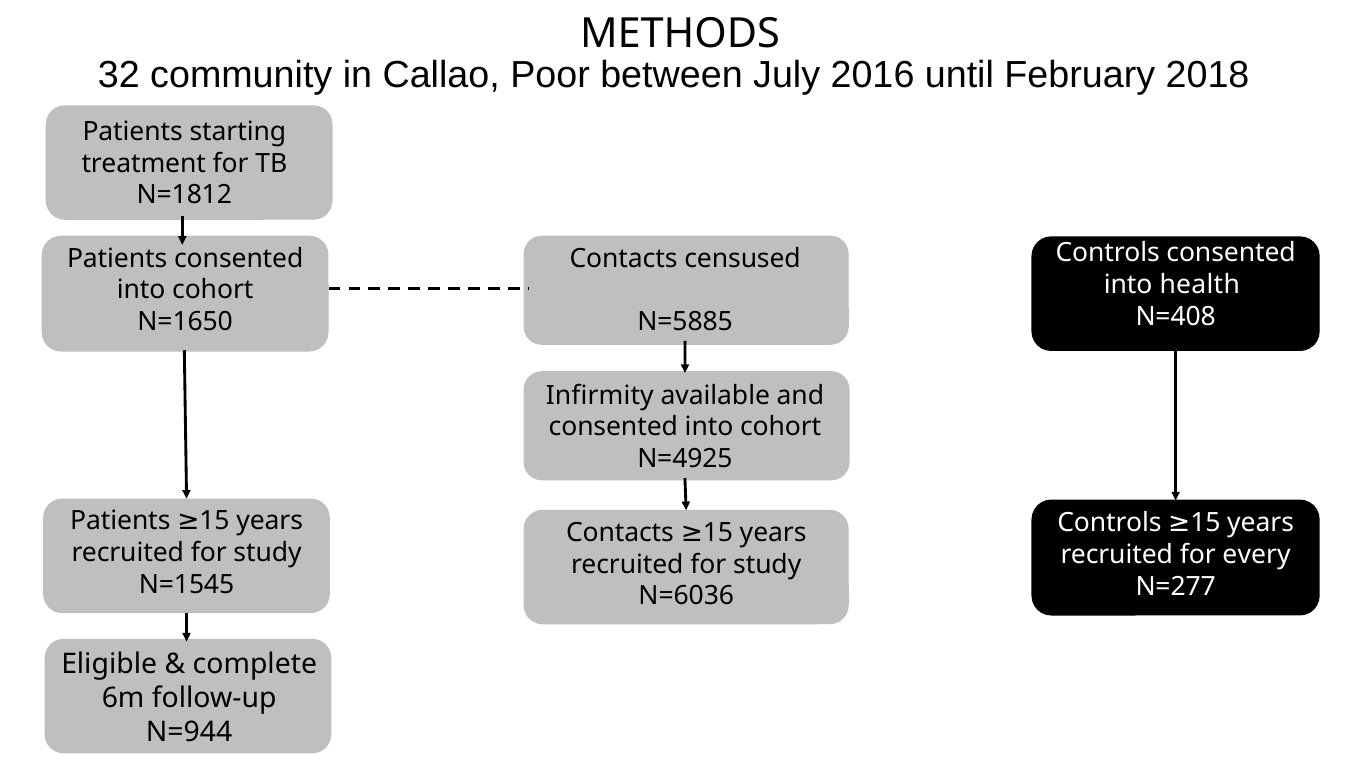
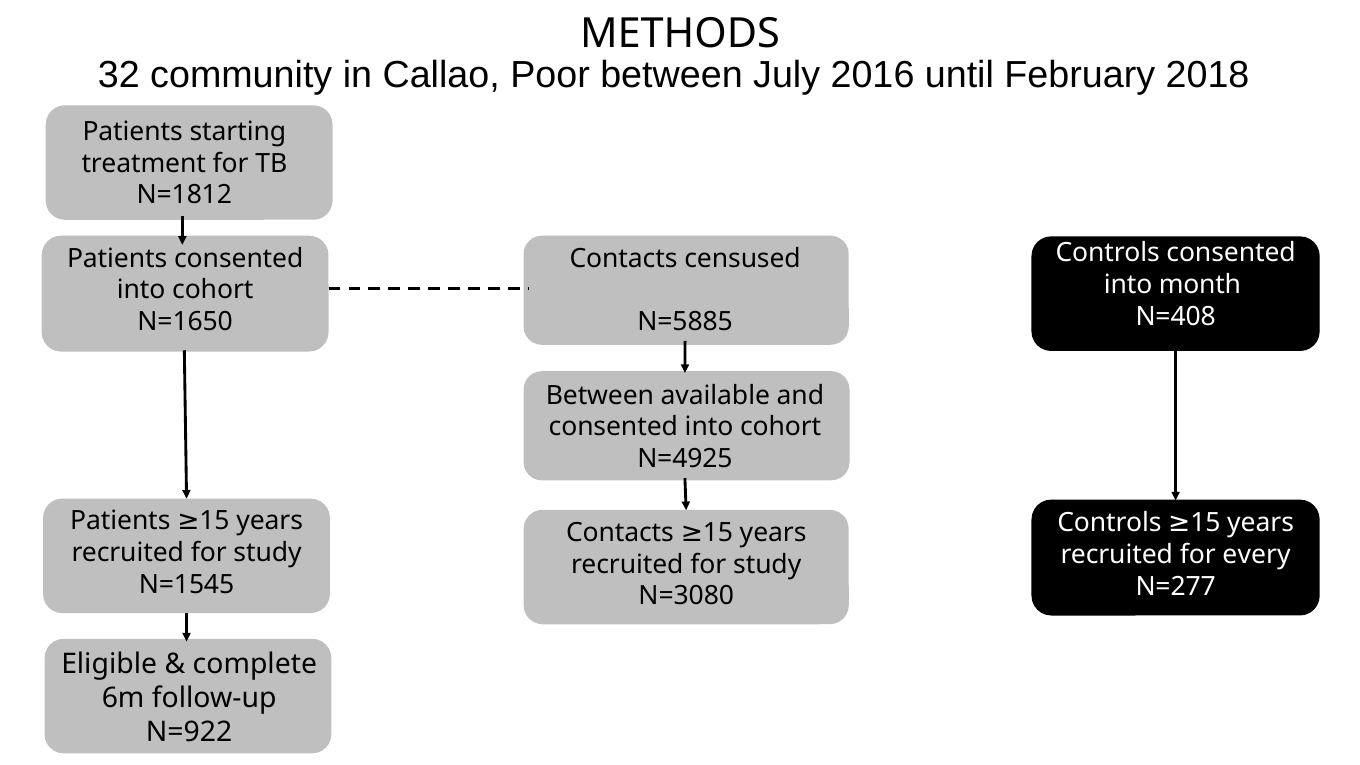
health: health -> month (1200, 285)
Infirmity: Infirmity -> Between (600, 396)
N=6036: N=6036 -> N=3080 (686, 596)
N=944: N=944 -> N=922 (189, 732)
